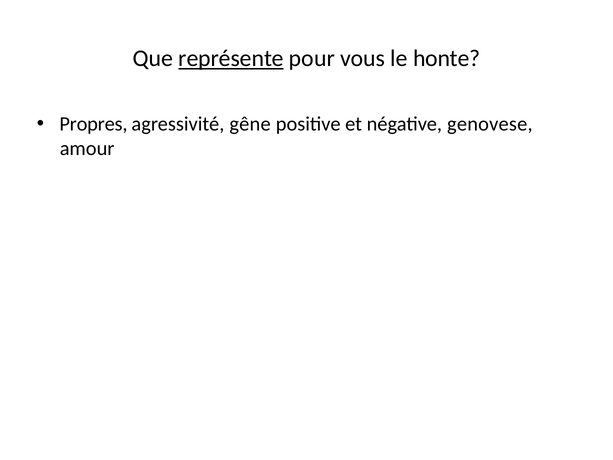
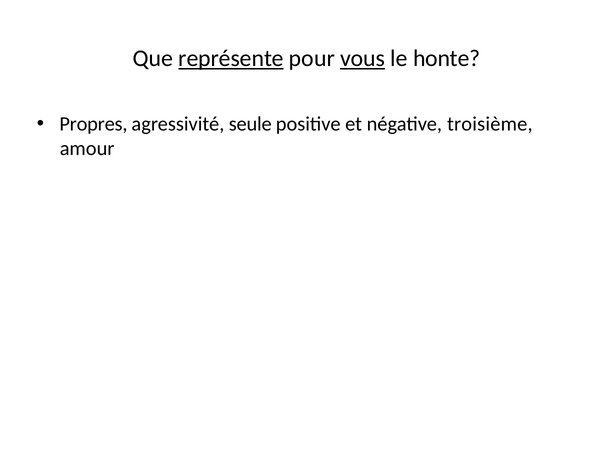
vous underline: none -> present (363, 58)
gêne: gêne -> seule (250, 124)
genovese: genovese -> troisième (490, 124)
